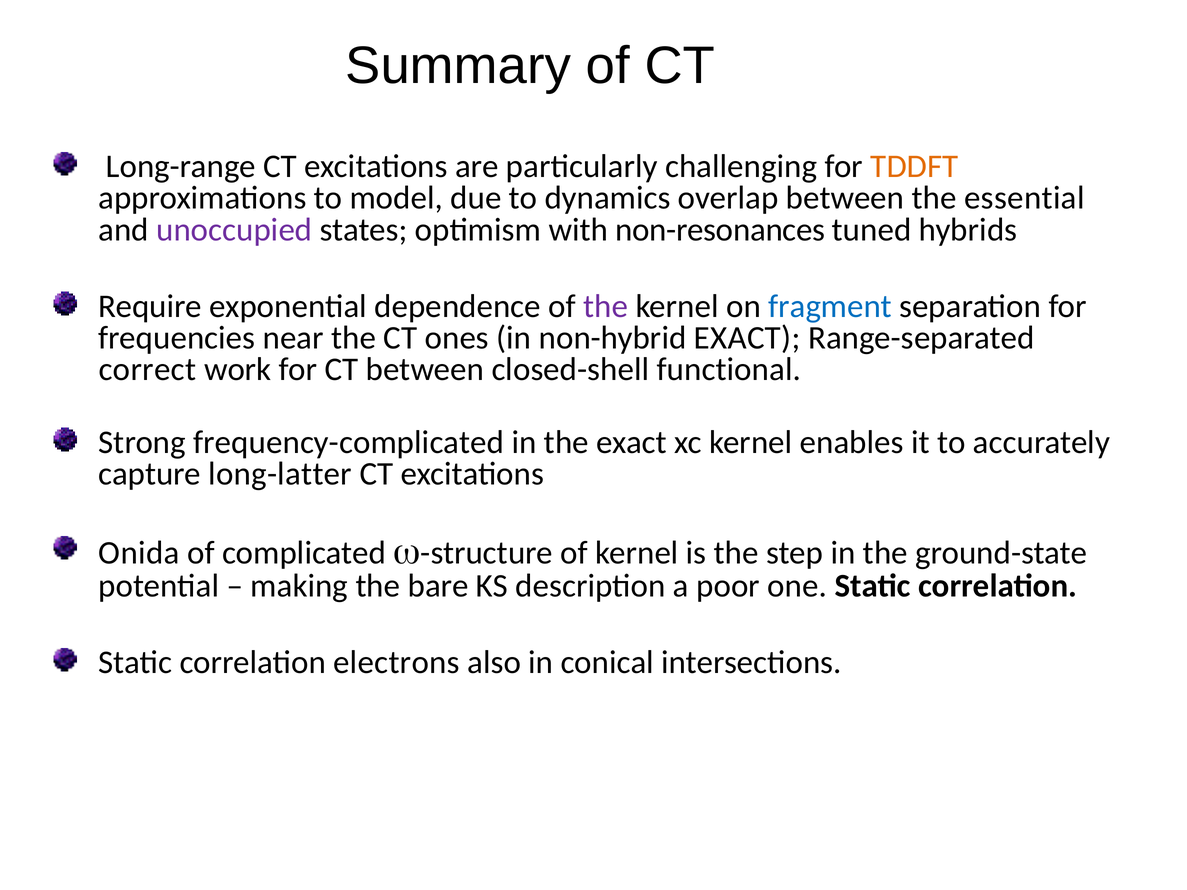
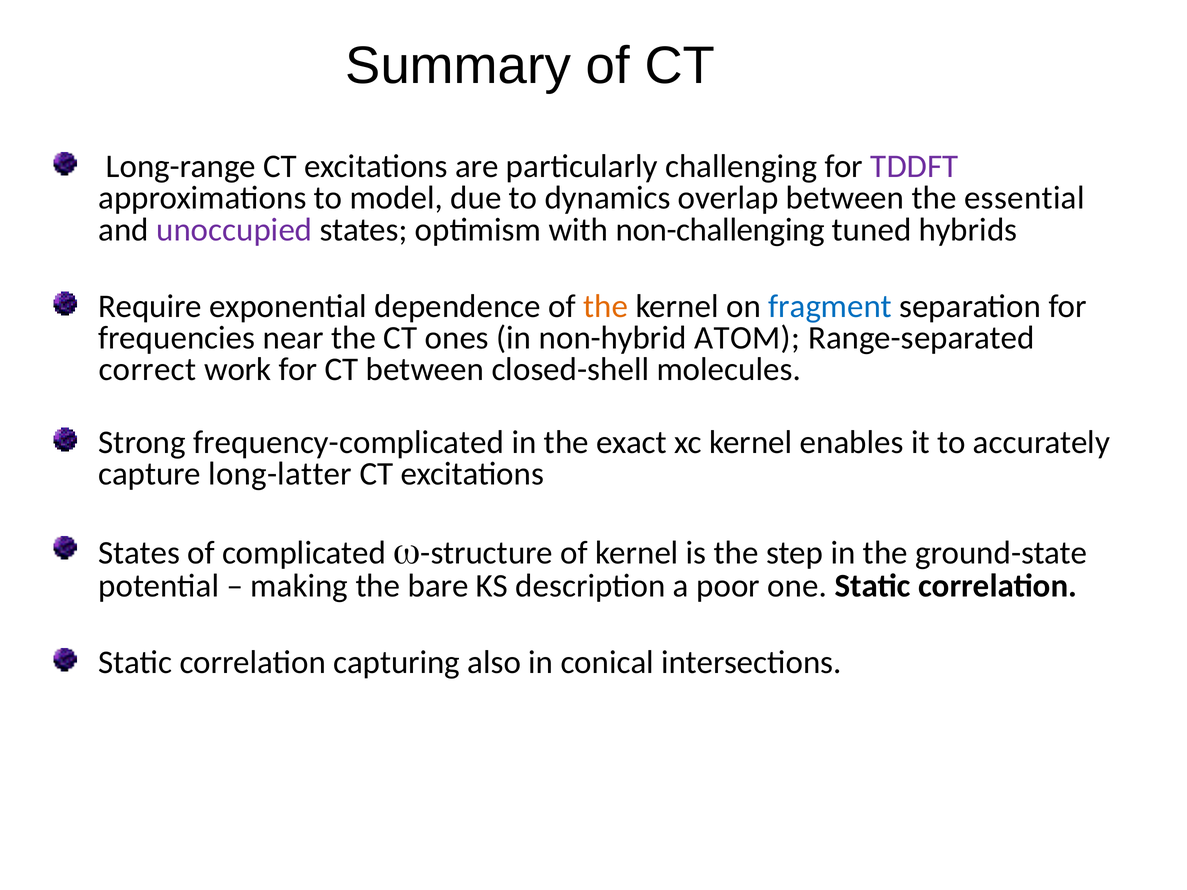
TDDFT colour: orange -> purple (914, 166)
non-resonances: non-resonances -> non-challenging (720, 230)
the colour: purple -> orange (606, 306)
non-hybrid EXACT: EXACT -> ATOM (747, 338)
functional: functional -> molecules (729, 370)
Onida: Onida -> States (139, 553)
electrons: electrons -> capturing (397, 662)
